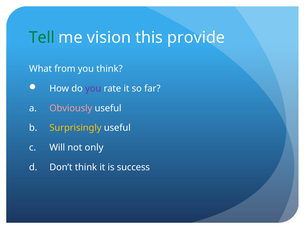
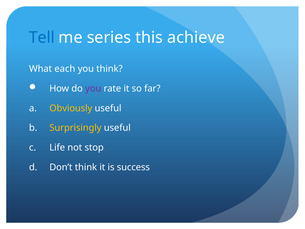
Tell colour: green -> blue (42, 37)
vision: vision -> series (109, 37)
provide: provide -> achieve (196, 37)
from: from -> each (65, 69)
Obviously colour: pink -> yellow (71, 108)
Will: Will -> Life (57, 147)
only: only -> stop (94, 147)
